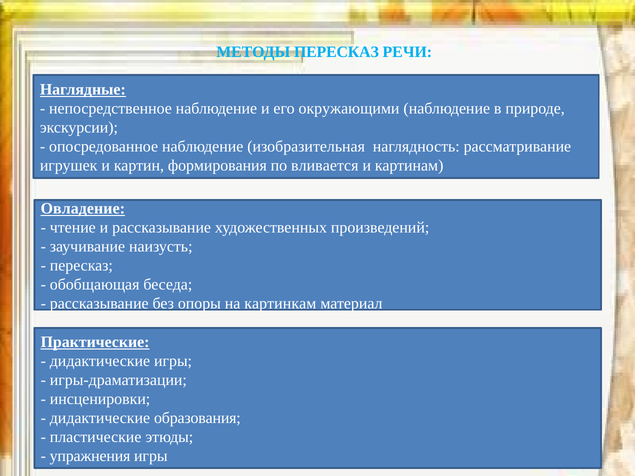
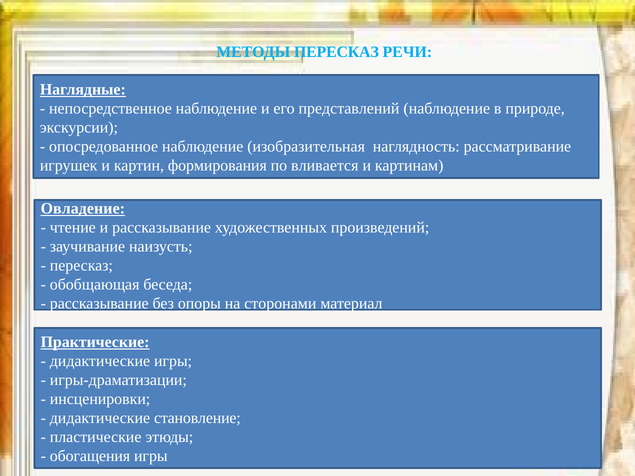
окружающими: окружающими -> представлений (349, 109)
картинкам: картинкам -> сторонами (280, 304)
образования: образования -> становление (197, 418)
упражнения: упражнения -> обогащения (90, 456)
